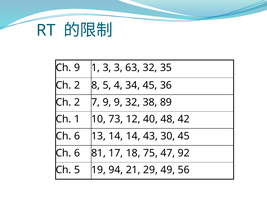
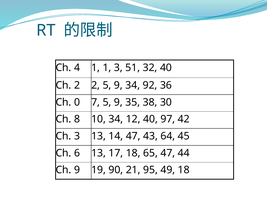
Ch 9: 9 -> 4 (77, 68)
1 3: 3 -> 1 (107, 68)
63: 63 -> 51 (133, 68)
32 35: 35 -> 40 (166, 68)
2 8: 8 -> 2 (96, 85)
4: 4 -> 9 (118, 85)
34 45: 45 -> 92 (150, 85)
2: 2 -> 0 (77, 102)
7 9: 9 -> 5 (107, 102)
9 32: 32 -> 35 (133, 102)
89: 89 -> 30 (166, 102)
Ch 1: 1 -> 8 (77, 119)
10 73: 73 -> 34 (116, 119)
48: 48 -> 97 (168, 119)
6: 6 -> 3 (77, 136)
14 14: 14 -> 47 (133, 136)
30: 30 -> 64 (168, 136)
6 81: 81 -> 13 (99, 153)
75: 75 -> 65 (150, 153)
92: 92 -> 44 (184, 153)
Ch 5: 5 -> 9 (77, 170)
94: 94 -> 90 (116, 170)
29: 29 -> 95 (150, 170)
49 56: 56 -> 18 (184, 170)
